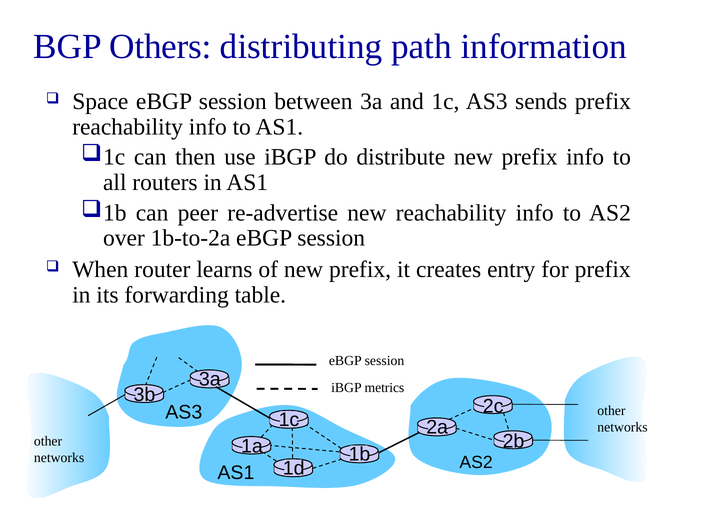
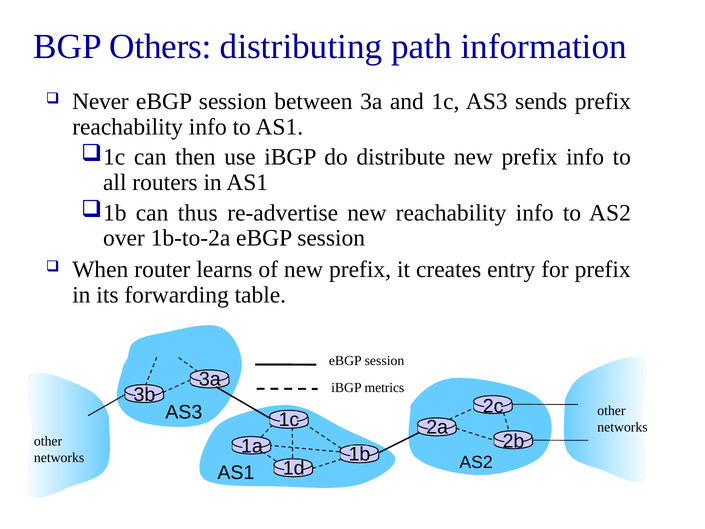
Space: Space -> Never (100, 101)
peer: peer -> thus (198, 213)
